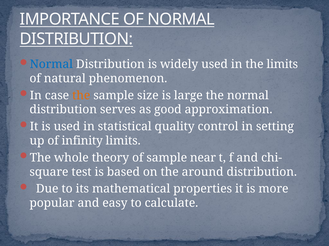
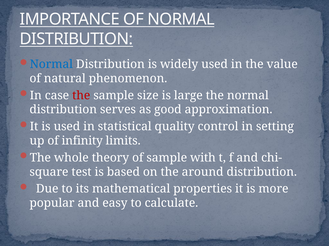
the limits: limits -> value (282, 64)
the colour: orange -> red (81, 96)
near: near -> with (203, 158)
